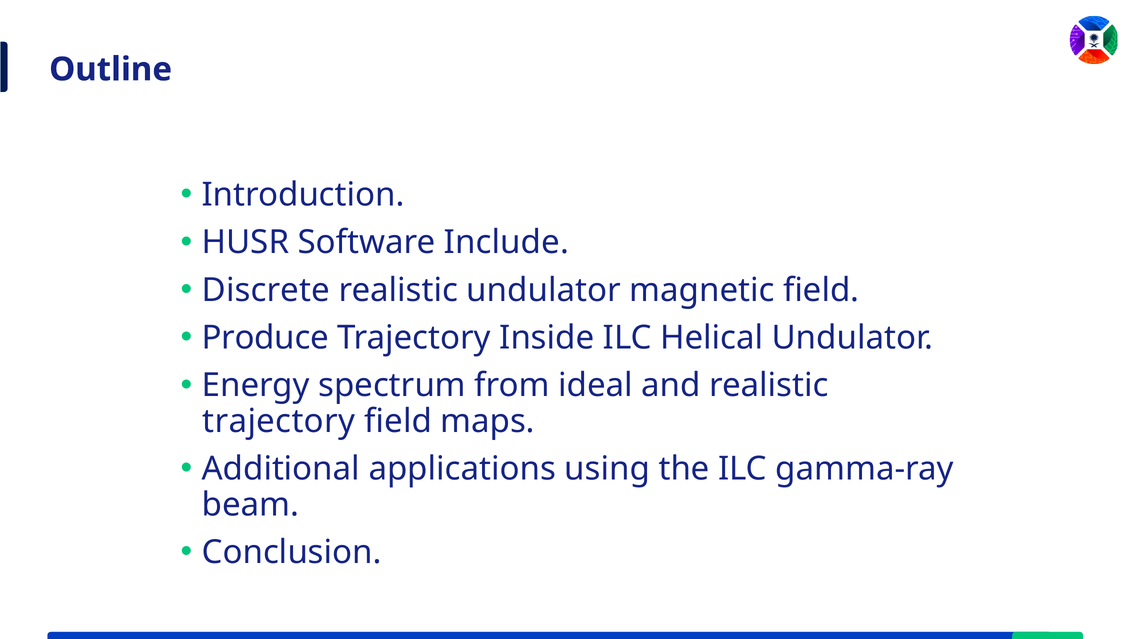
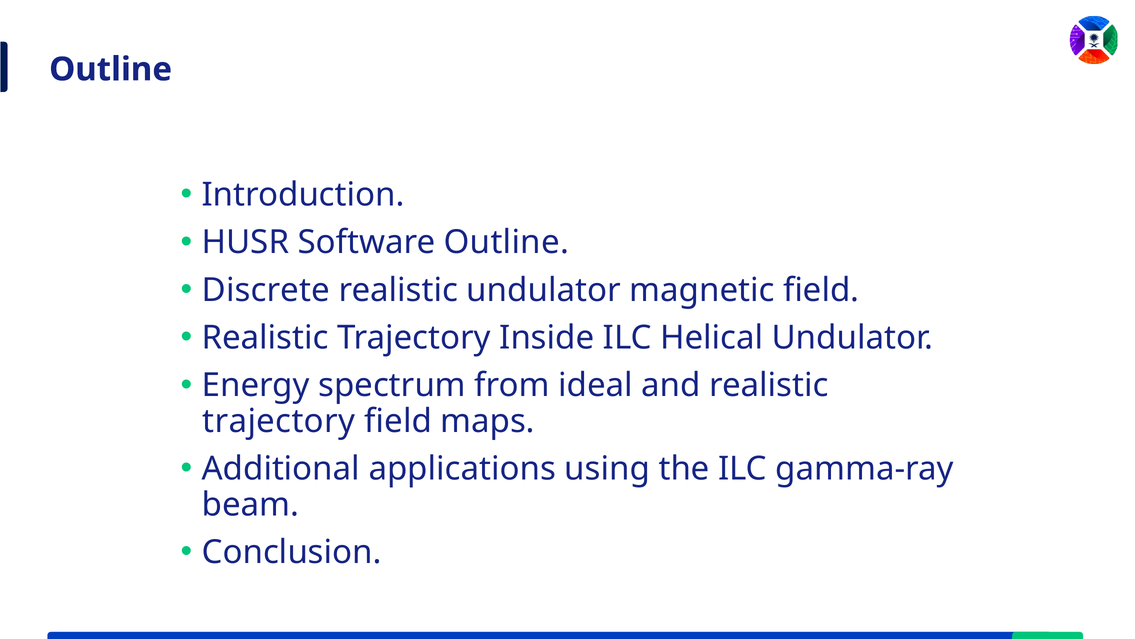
Software Include: Include -> Outline (506, 242)
Produce: Produce -> Realistic (265, 337)
